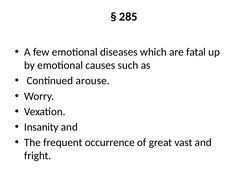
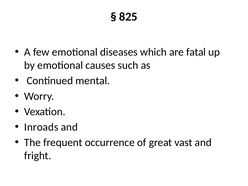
285: 285 -> 825 (128, 17)
arouse: arouse -> mental (93, 81)
Insanity: Insanity -> Inroads (41, 127)
